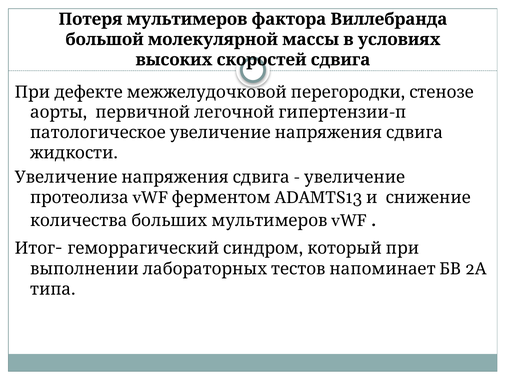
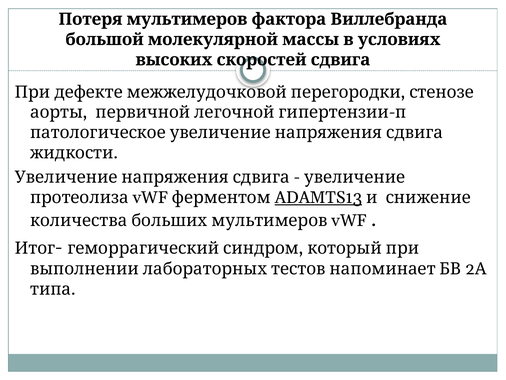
ADAMTS13 underline: none -> present (318, 197)
